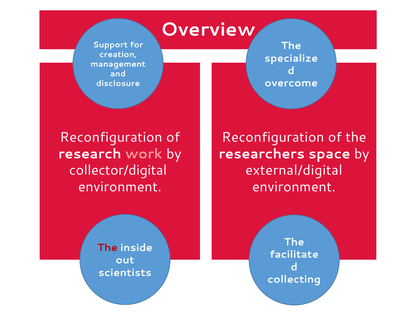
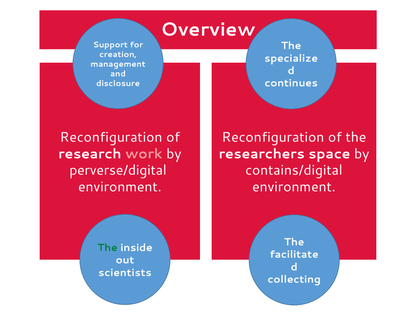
overcome: overcome -> continues (291, 83)
collector/digital: collector/digital -> perverse/digital (118, 170)
external/digital: external/digital -> contains/digital (294, 170)
The colour: red -> green (107, 248)
